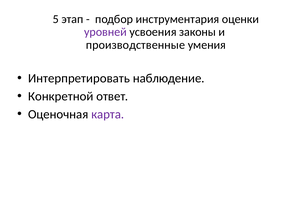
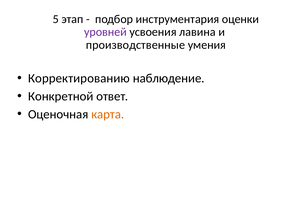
законы: законы -> лавина (197, 32)
Интерпретировать: Интерпретировать -> Корректированию (79, 78)
карта colour: purple -> orange (108, 114)
